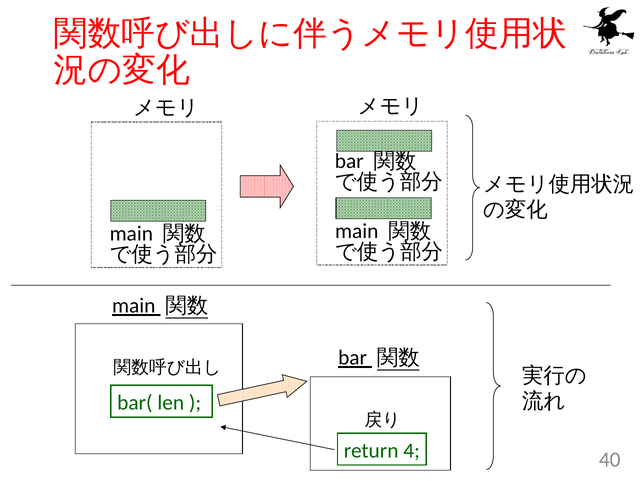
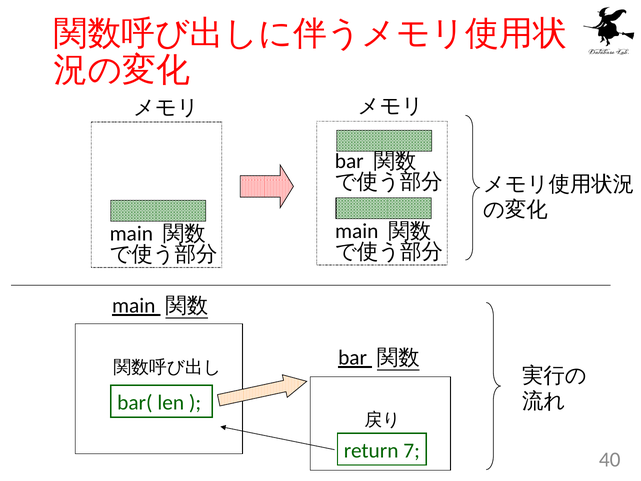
4: 4 -> 7 (412, 450)
